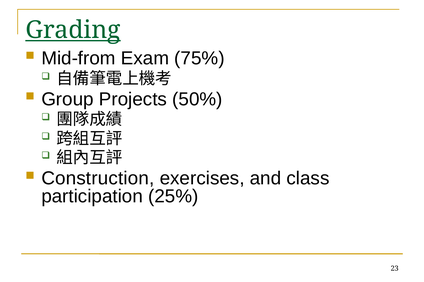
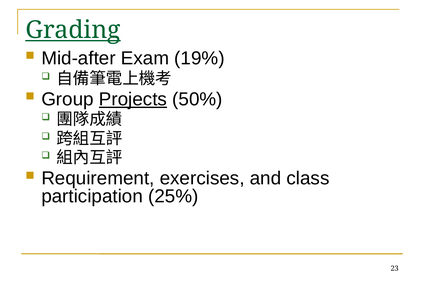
Mid-from: Mid-from -> Mid-after (78, 58)
75%: 75% -> 19% (199, 58)
Projects underline: none -> present (133, 99)
Construction: Construction -> Requirement (98, 179)
